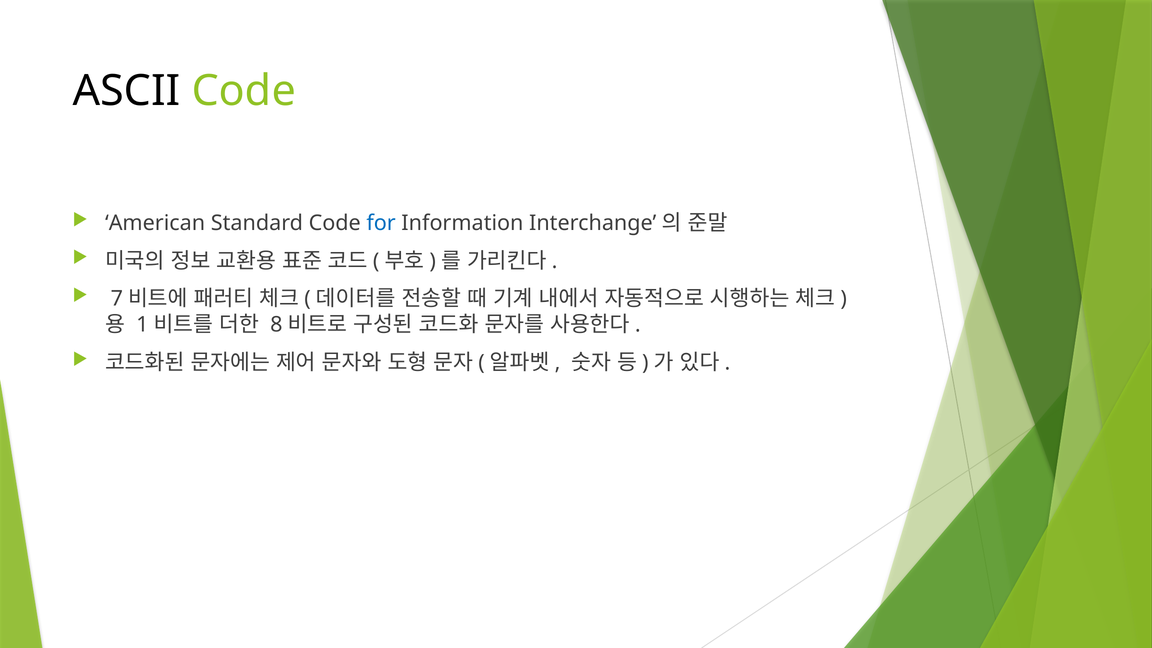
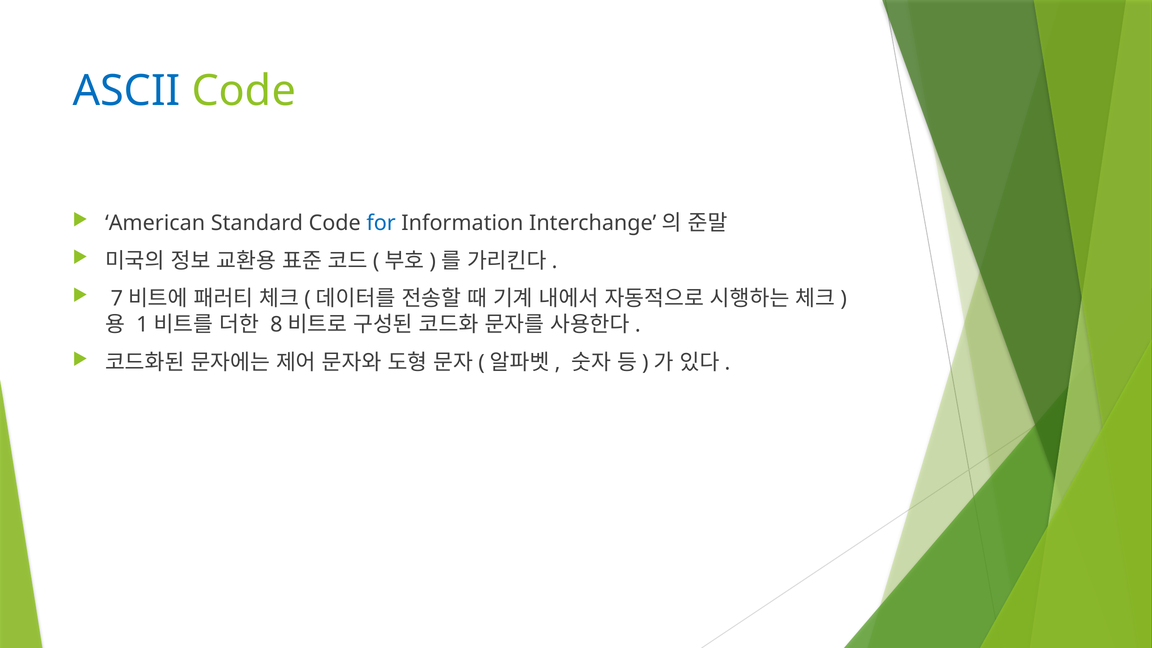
ASCII colour: black -> blue (127, 91)
